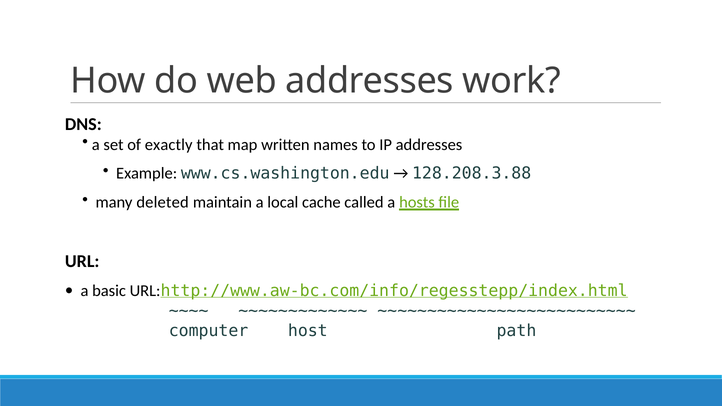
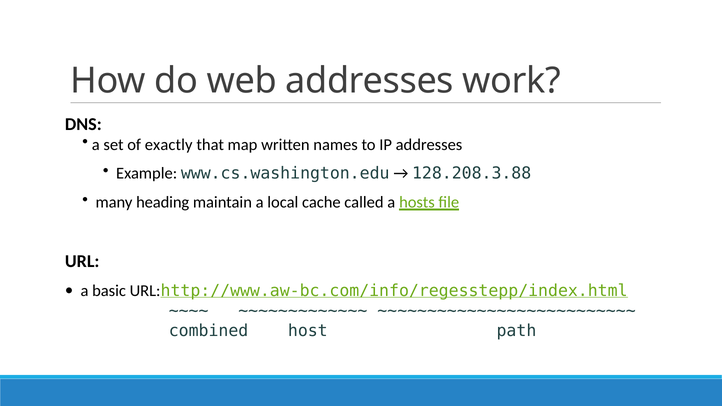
deleted: deleted -> heading (163, 202)
computer: computer -> combined (209, 331)
